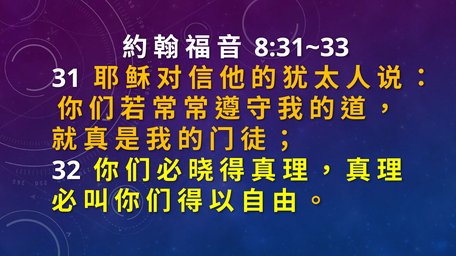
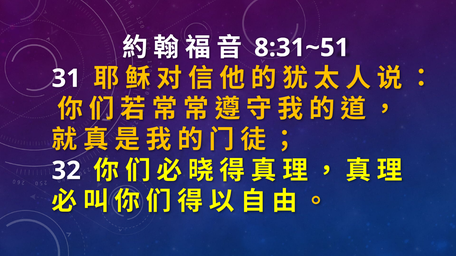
8:31~33: 8:31~33 -> 8:31~51 (302, 48)
